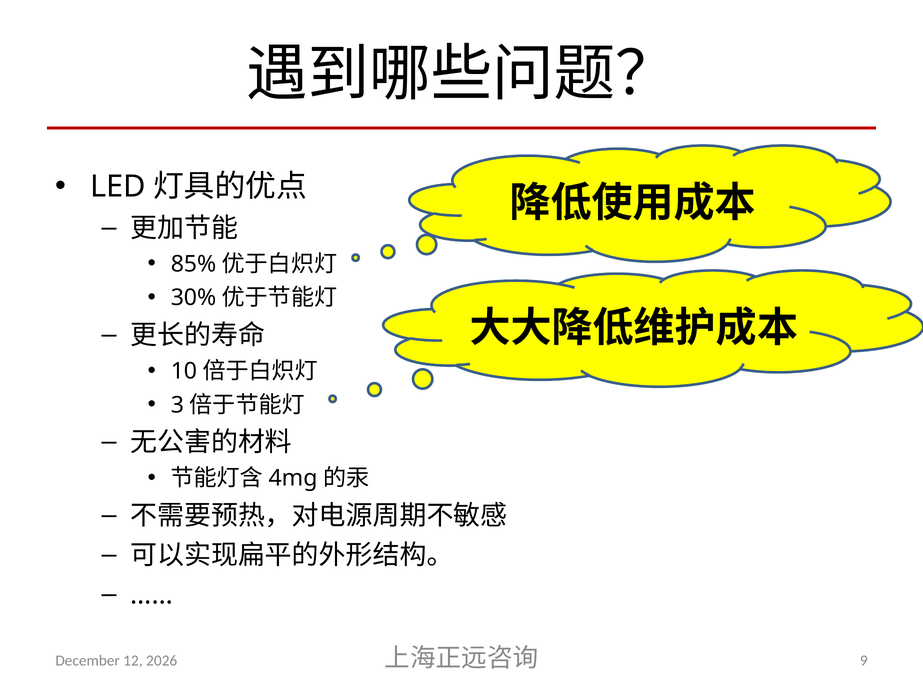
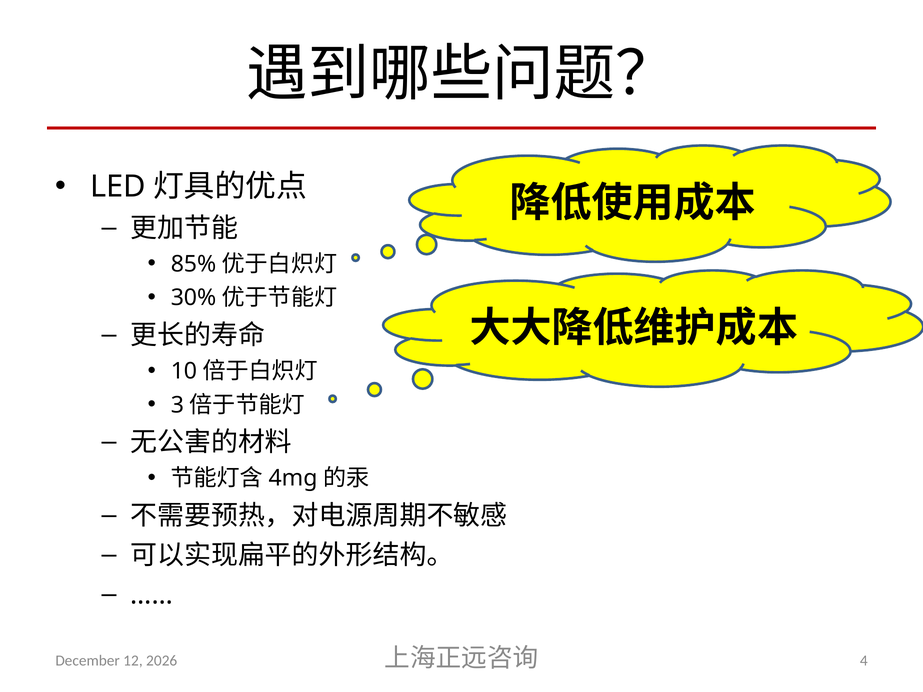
9: 9 -> 4 (864, 661)
